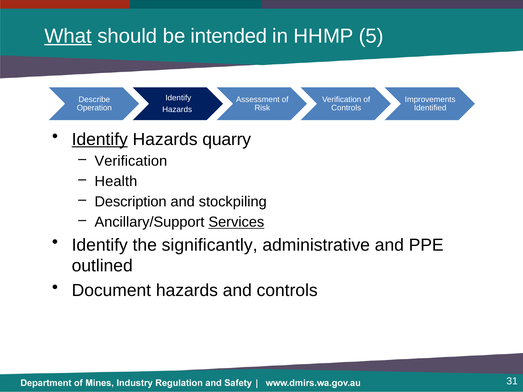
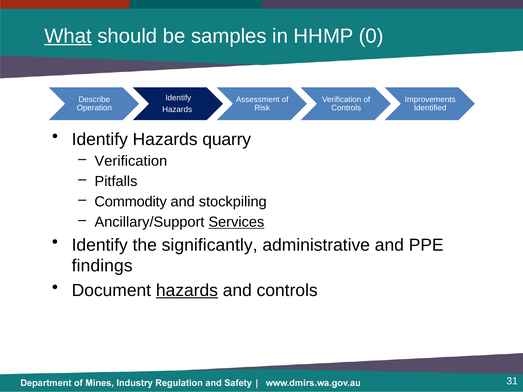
intended: intended -> samples (229, 36)
5: 5 -> 0 (371, 36)
Identify underline: present -> none (100, 139)
Health: Health -> Pitfalls (116, 182)
Description: Description -> Commodity (131, 202)
outlined: outlined -> findings (102, 266)
hazards underline: none -> present (187, 290)
